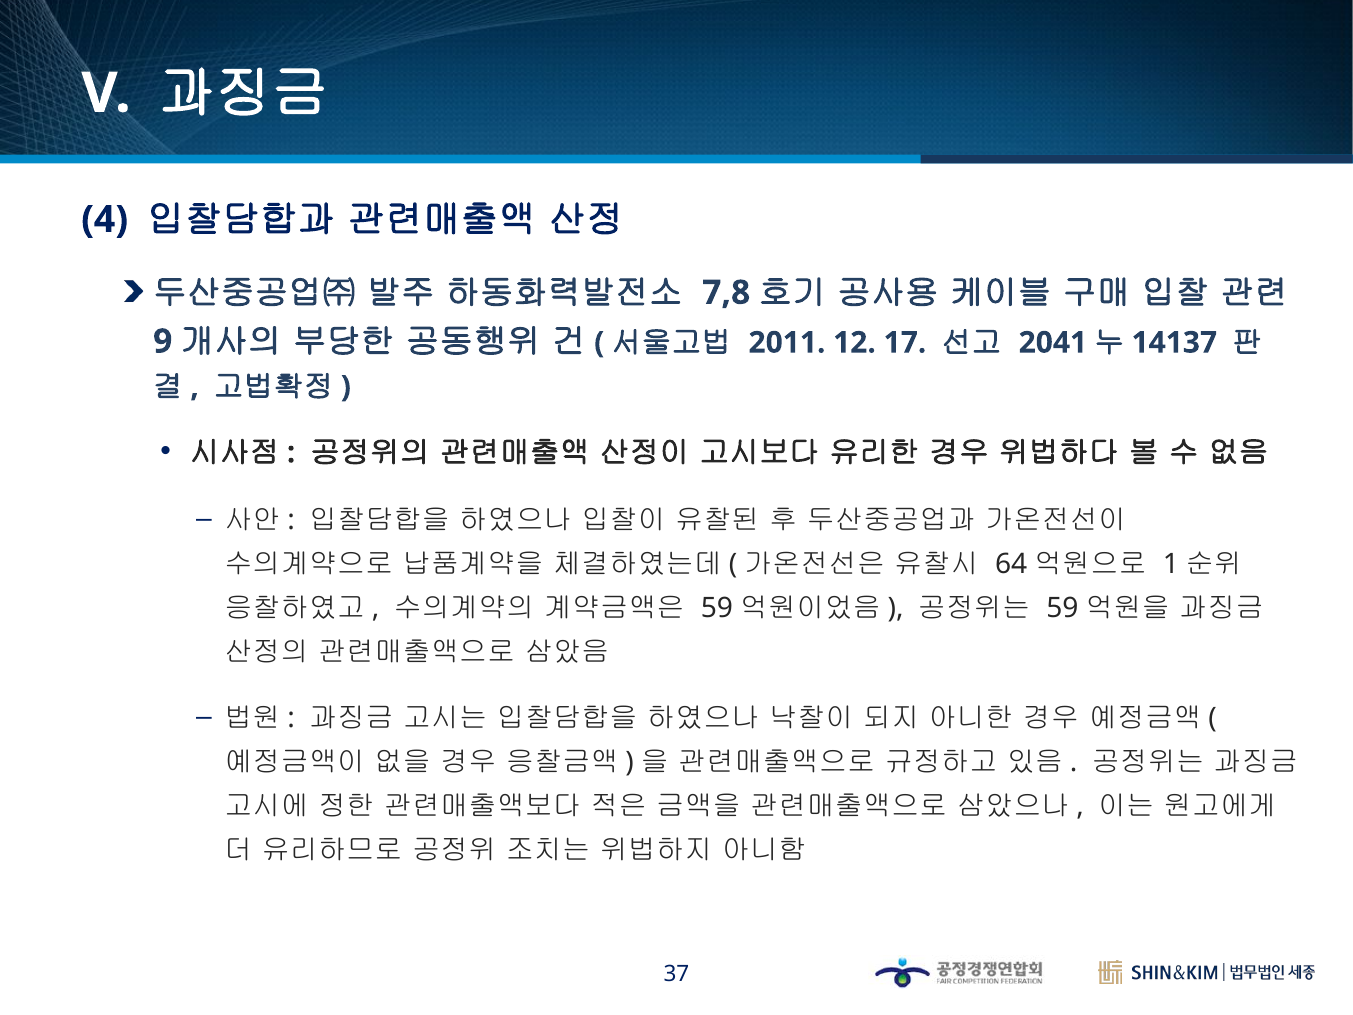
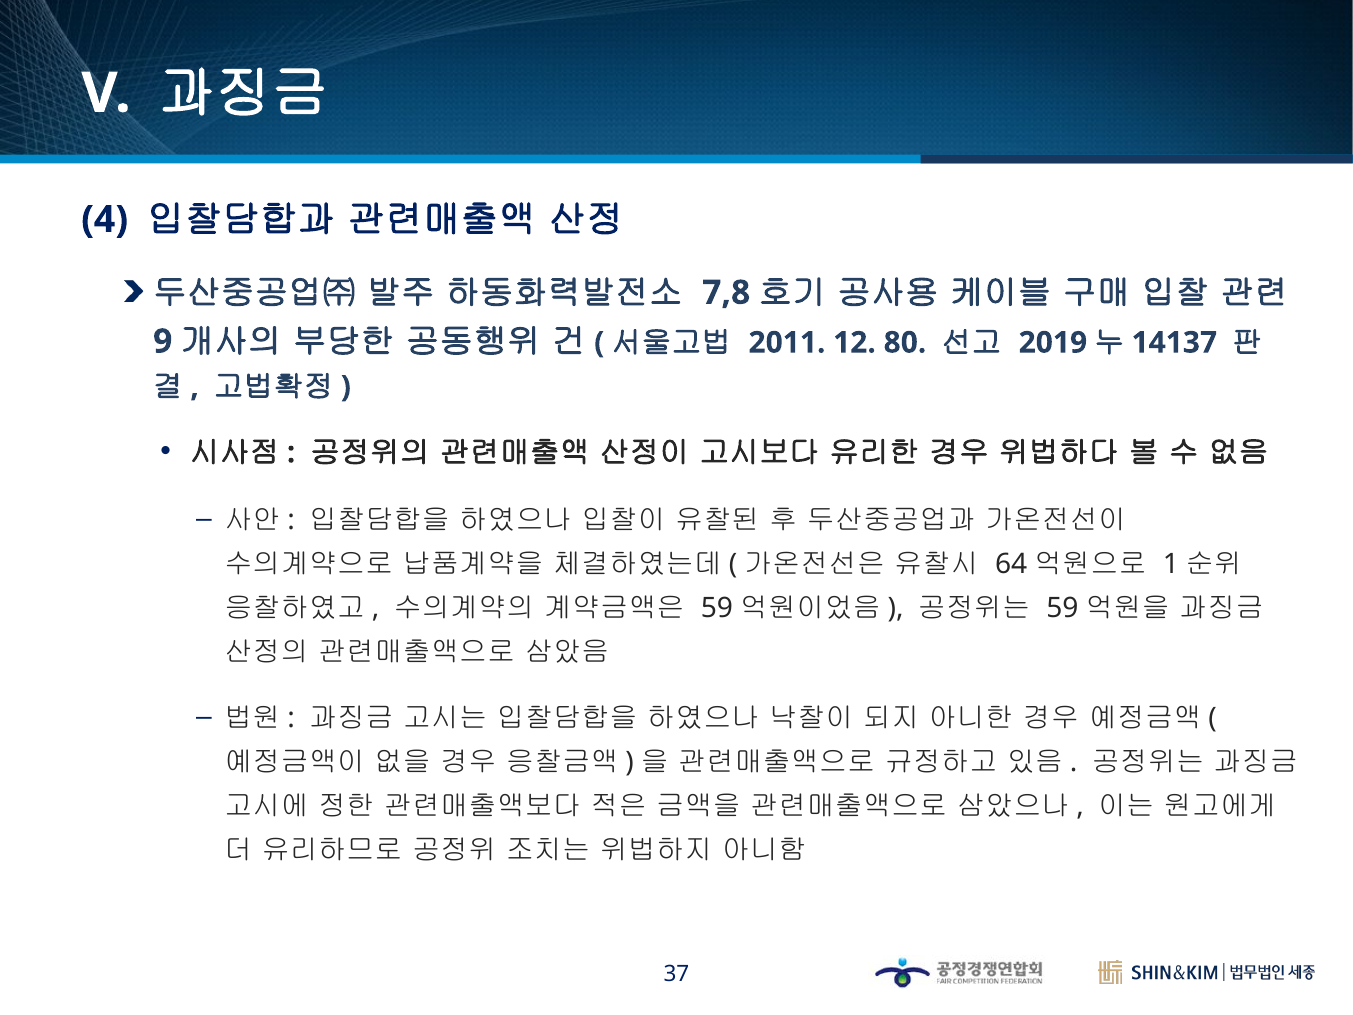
17: 17 -> 80 (905, 343)
2041: 2041 -> 2019 (1053, 343)
